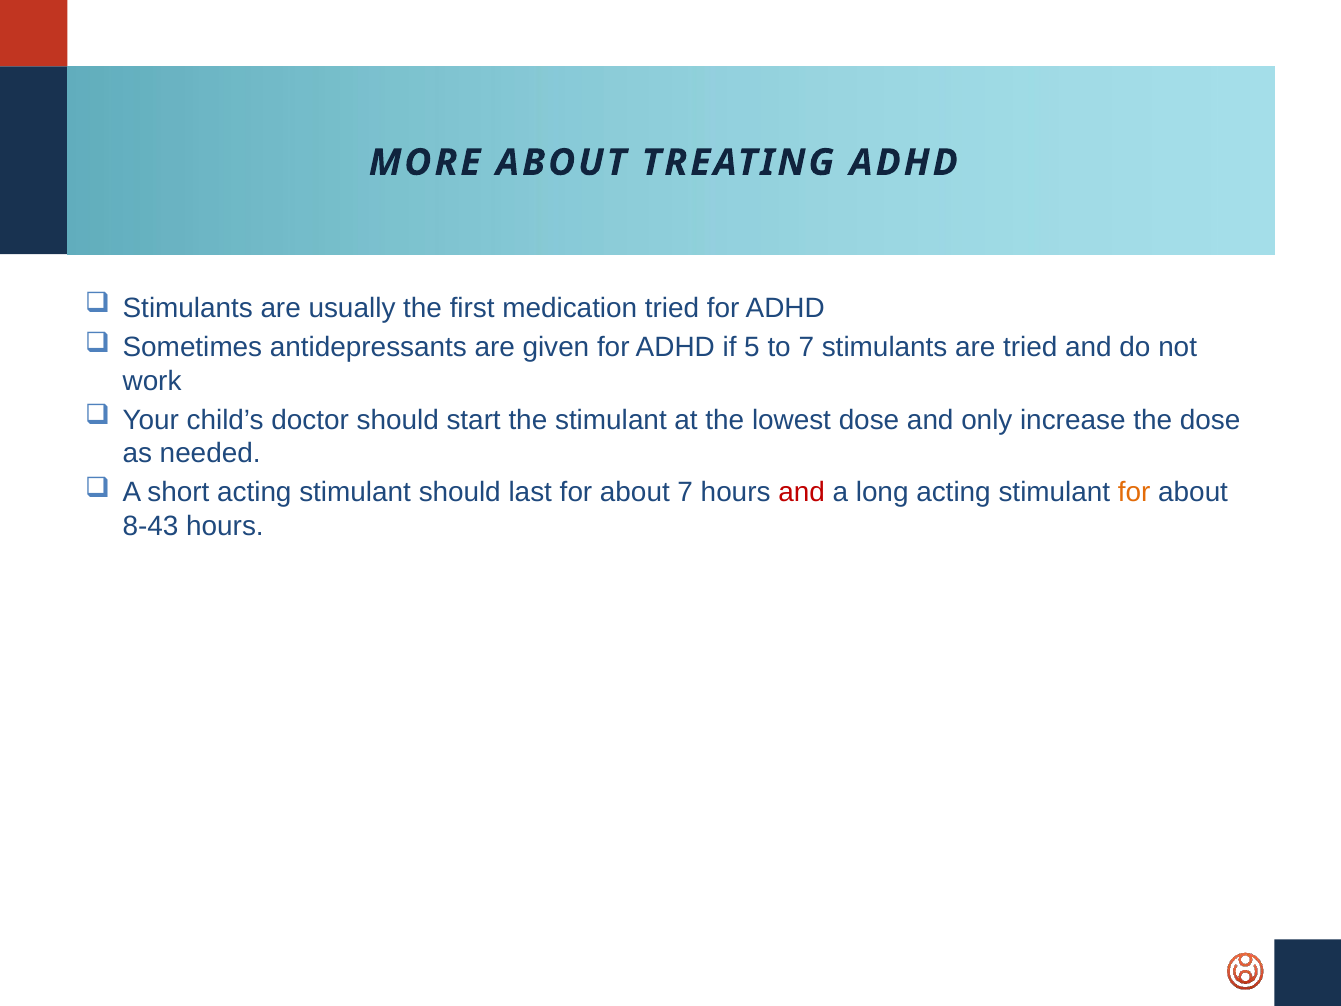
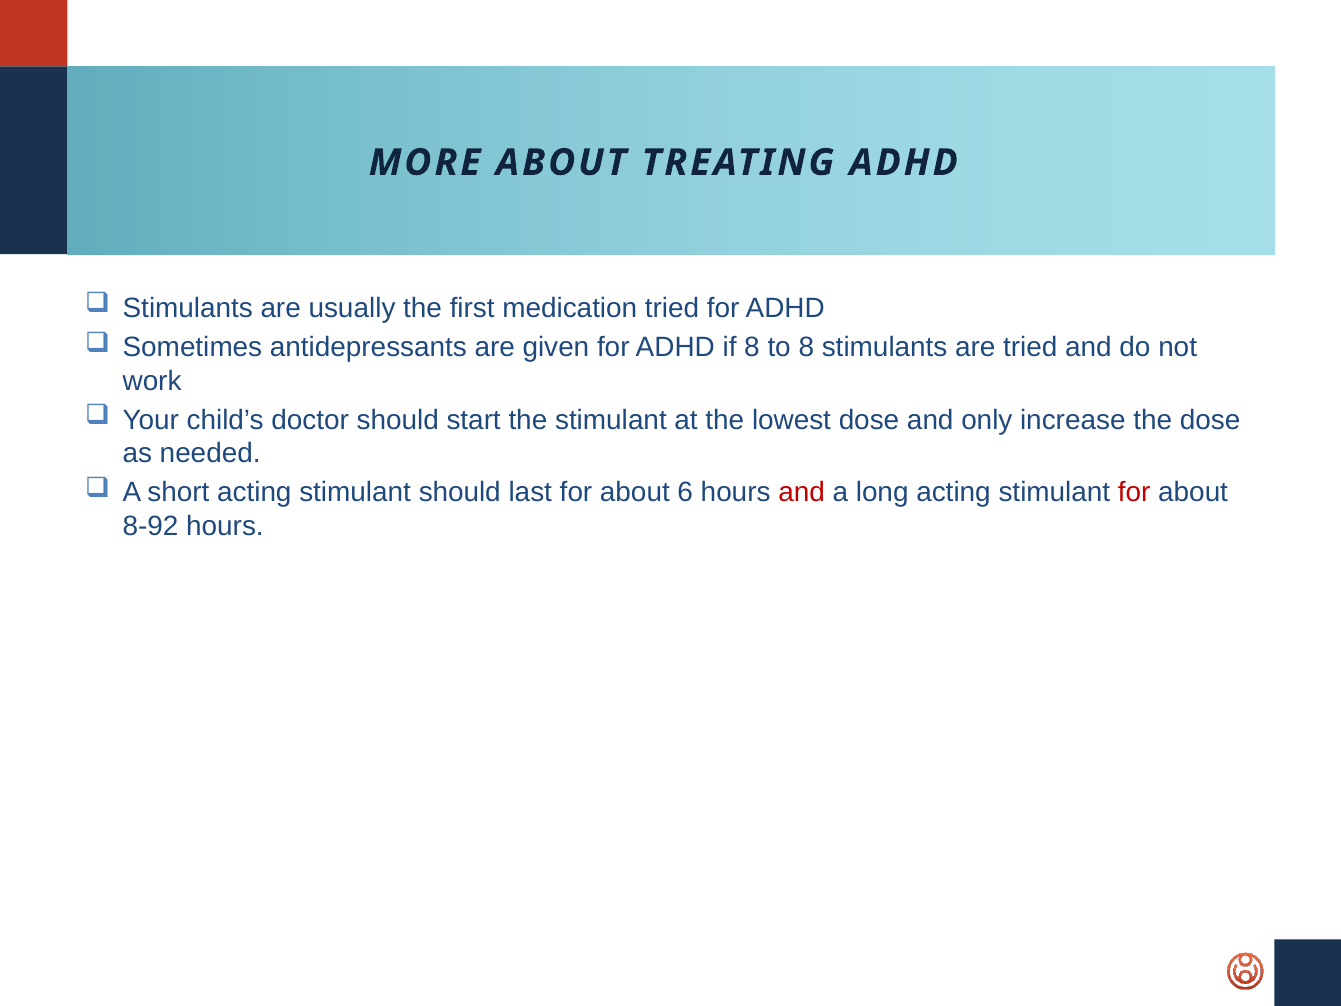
if 5: 5 -> 8 (752, 347)
to 7: 7 -> 8 (806, 347)
about 7: 7 -> 6 (685, 493)
for colour: orange -> red (1134, 493)
8-43: 8-43 -> 8-92 (151, 526)
